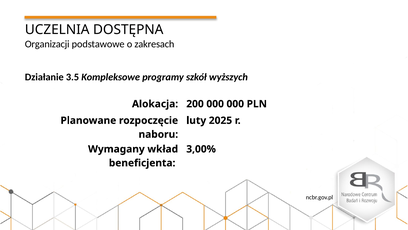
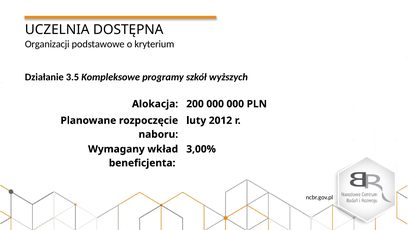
zakresach: zakresach -> kryterium (154, 44)
2025: 2025 -> 2012 (220, 120)
